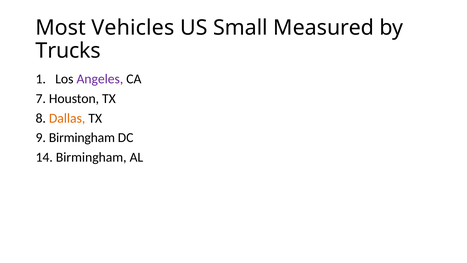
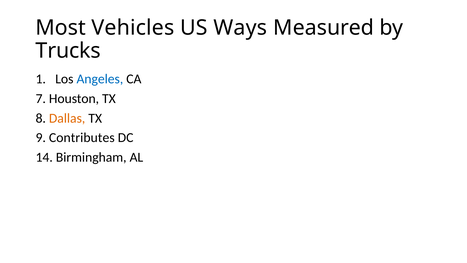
Small: Small -> Ways (240, 28)
Angeles colour: purple -> blue (100, 79)
9 Birmingham: Birmingham -> Contributes (82, 138)
